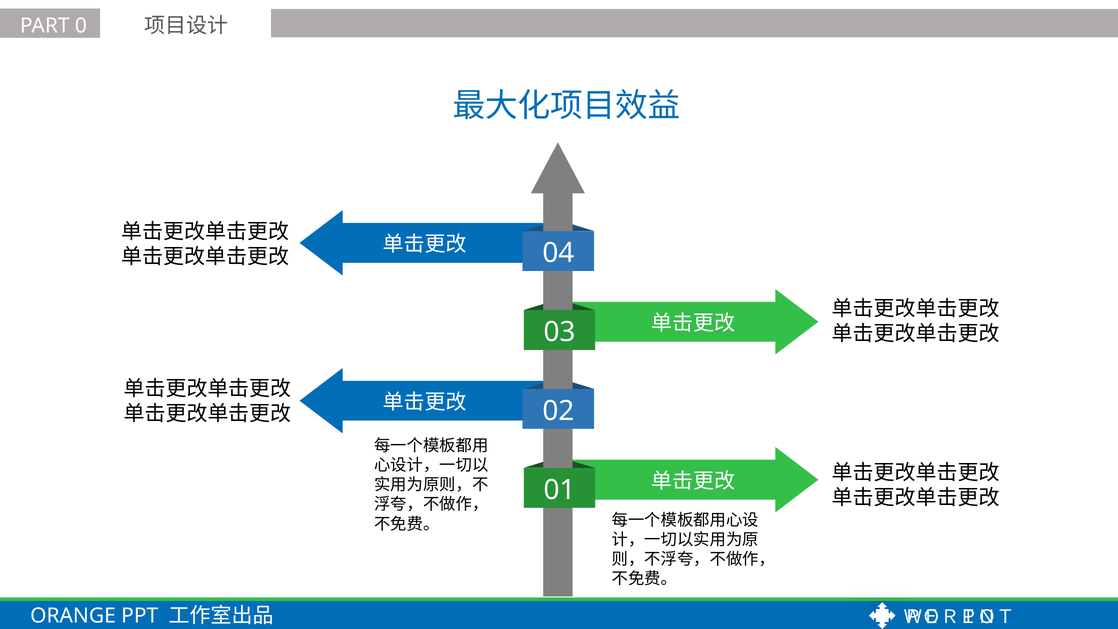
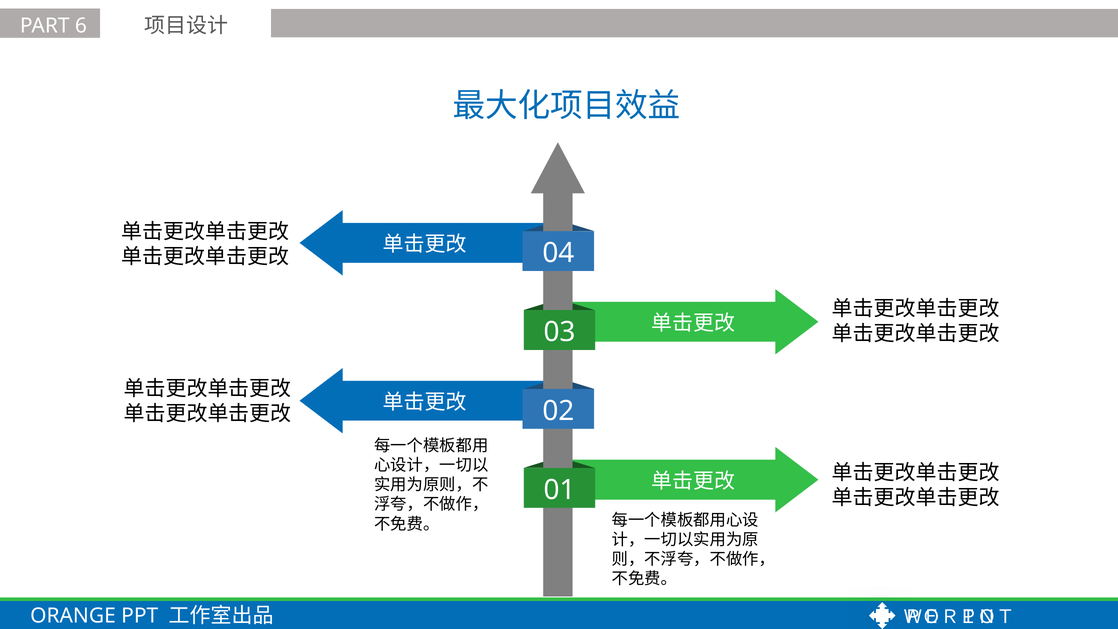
0: 0 -> 6 (81, 26)
